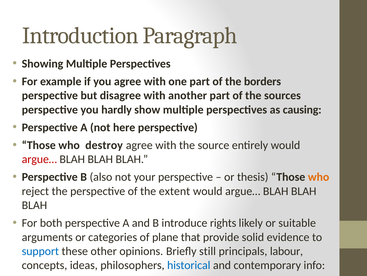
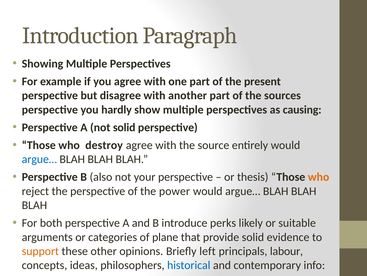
borders: borders -> present (262, 81)
not here: here -> solid (124, 127)
argue… colour: red -> blue (39, 159)
extent: extent -> power (175, 191)
rights: rights -> perks (223, 222)
support colour: blue -> orange (40, 251)
still: still -> left (208, 251)
